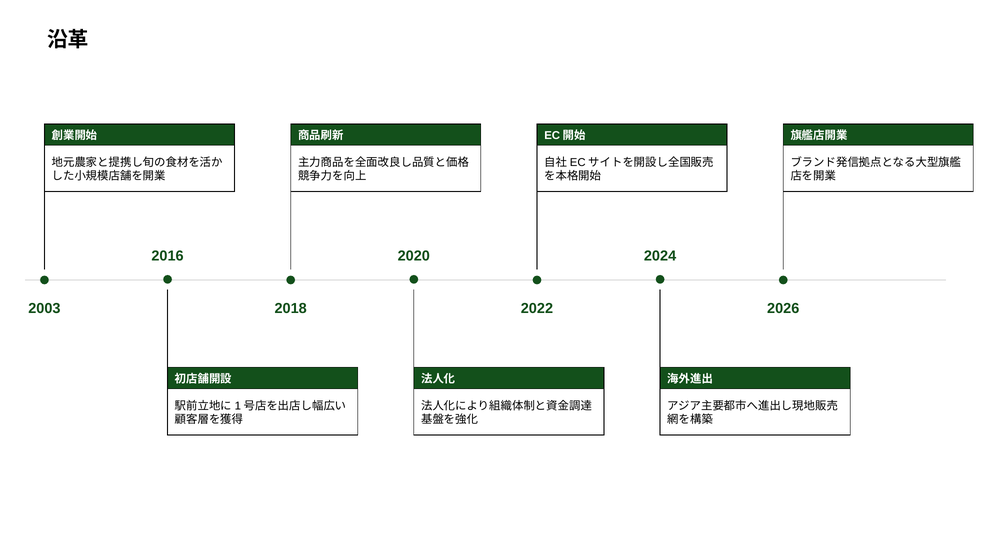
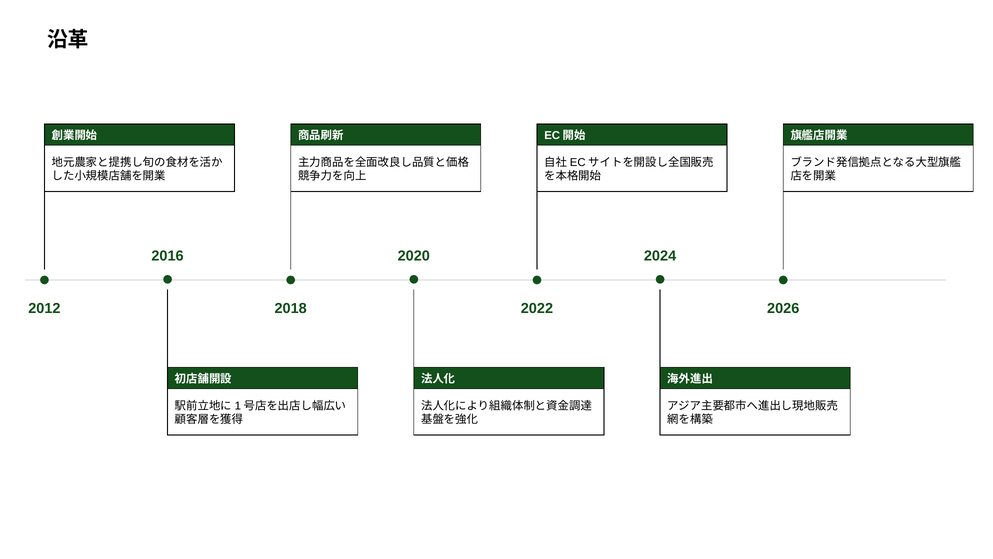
2003: 2003 -> 2012 (44, 308)
